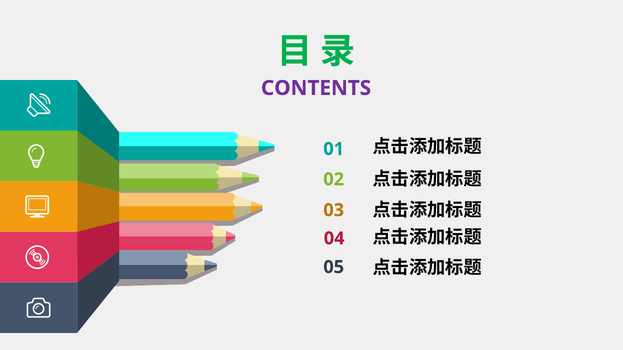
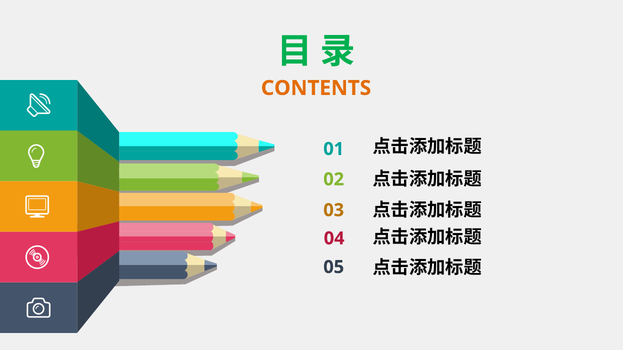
CONTENTS colour: purple -> orange (316, 88)
